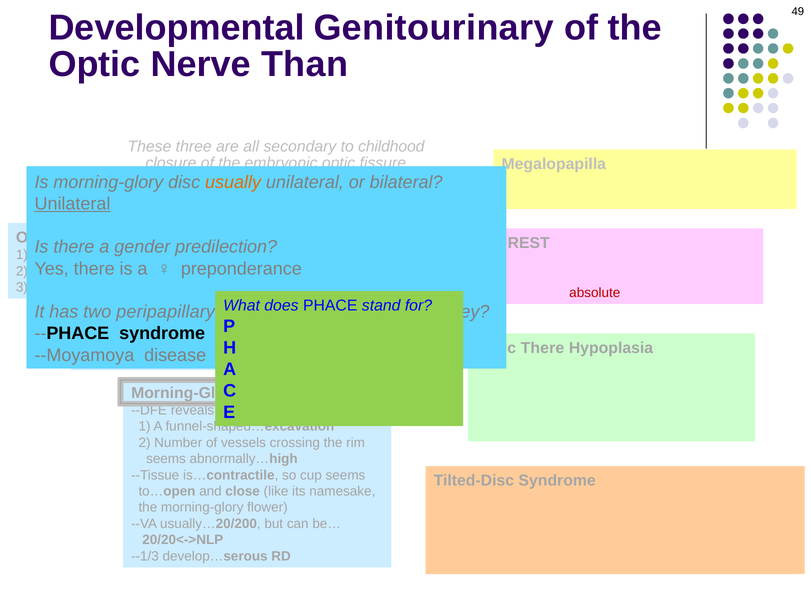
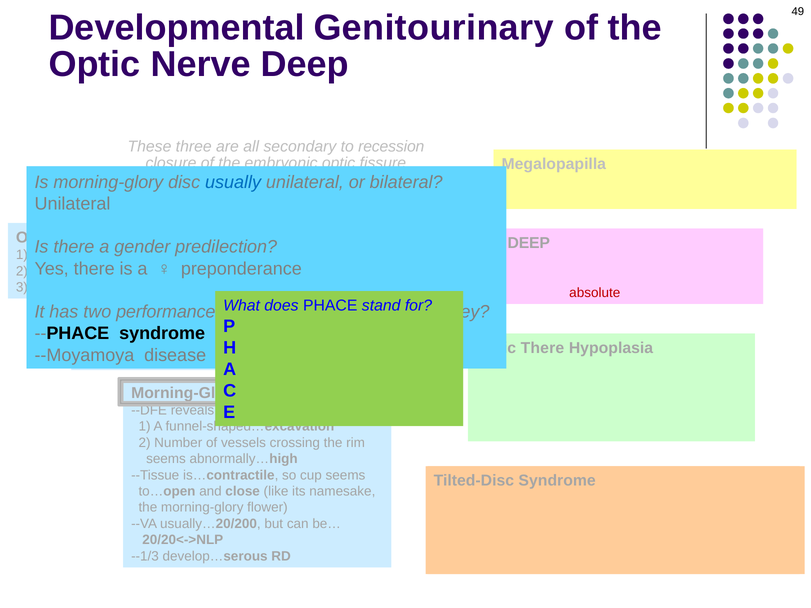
Nerve Than: Than -> Deep (305, 65)
childhood: childhood -> recession (391, 147)
usually colour: orange -> blue (233, 182)
Unilateral underline: present -> none (72, 204)
REST: REST -> DEEP (529, 243)
peripapillary: peripapillary -> performance (166, 312)
